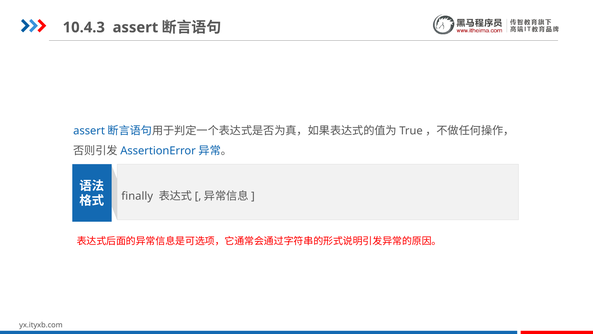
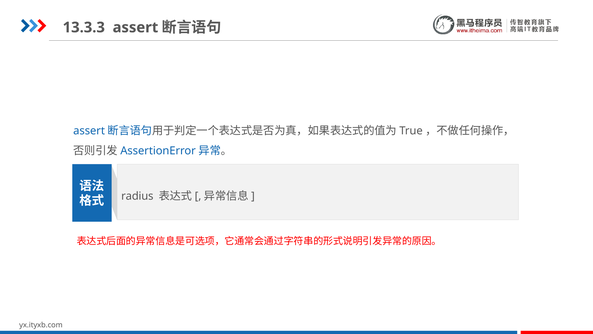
10.4.3: 10.4.3 -> 13.3.3 (84, 27)
finally: finally -> radius (137, 196)
